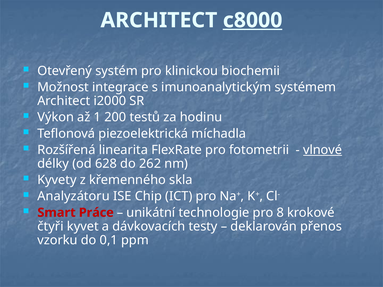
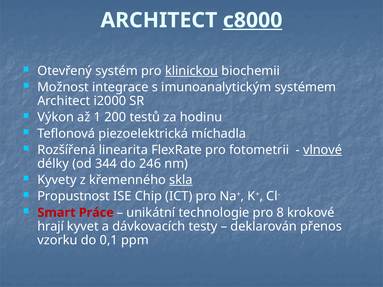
klinickou underline: none -> present (192, 71)
628: 628 -> 344 (106, 164)
262: 262 -> 246 (150, 164)
skla underline: none -> present (181, 180)
Analyzátoru: Analyzátoru -> Propustnost (74, 196)
čtyři: čtyři -> hrají (51, 227)
